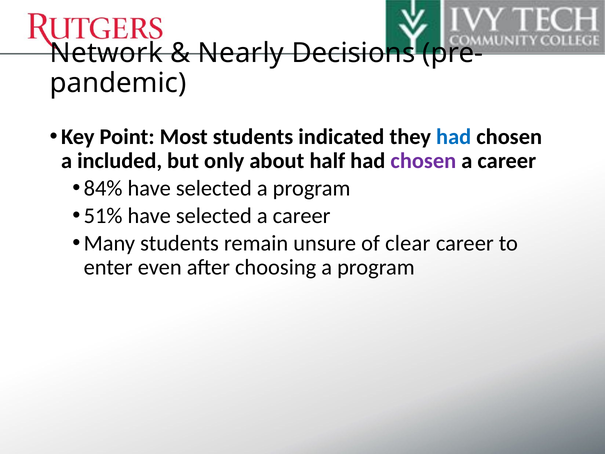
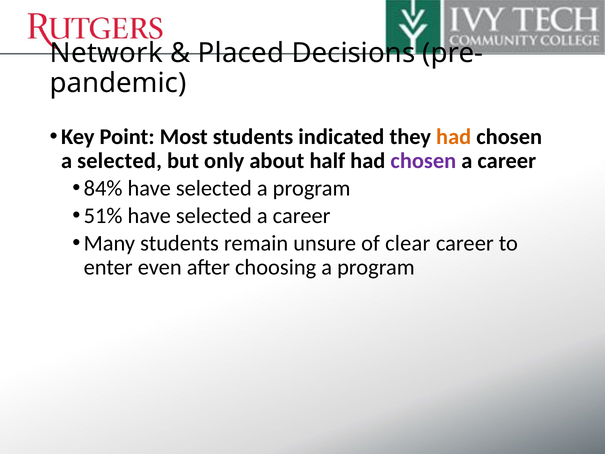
Nearly: Nearly -> Placed (241, 53)
had colour: blue -> orange (454, 137)
a included: included -> selected (120, 161)
